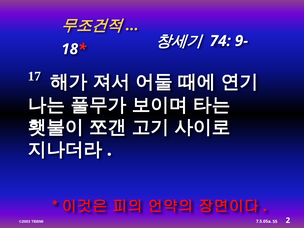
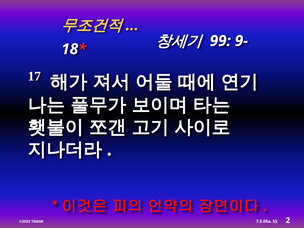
74: 74 -> 99 (220, 41)
